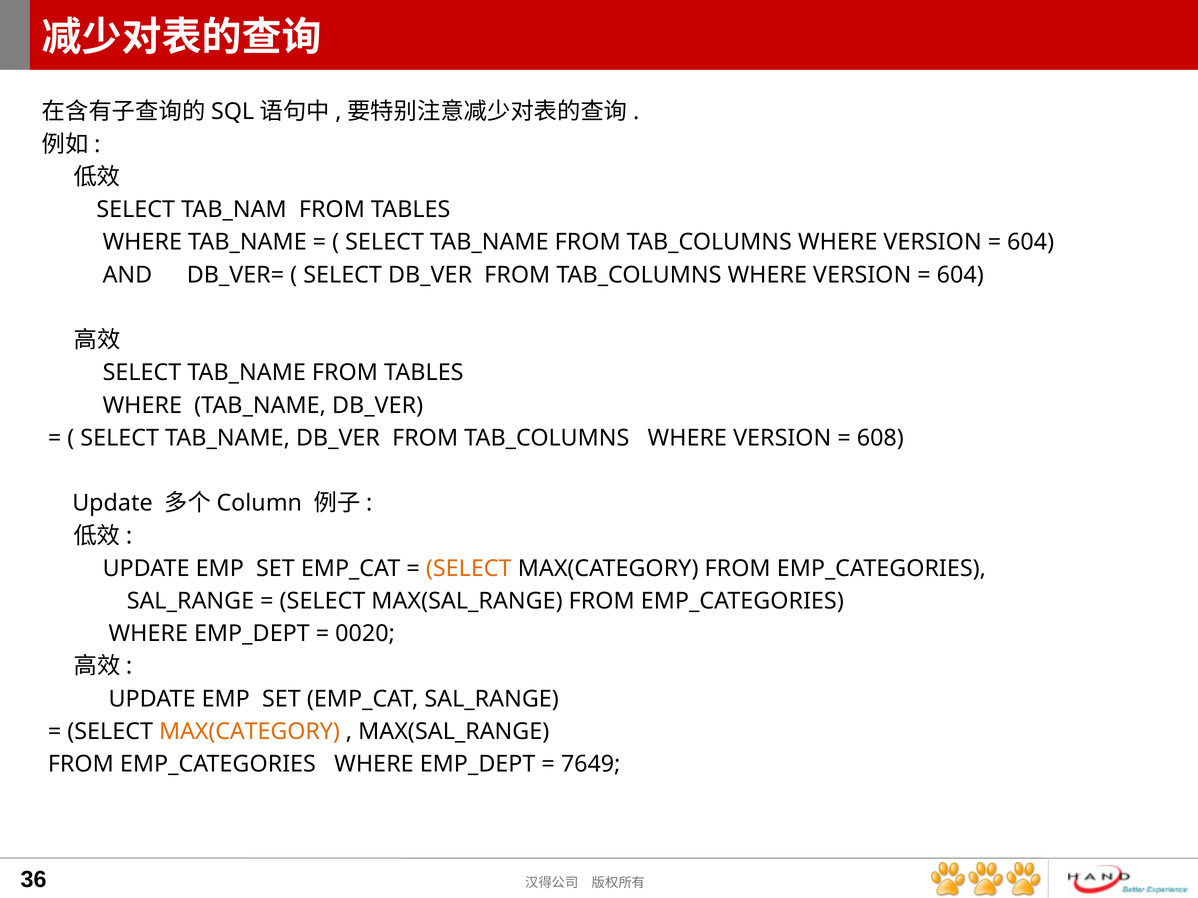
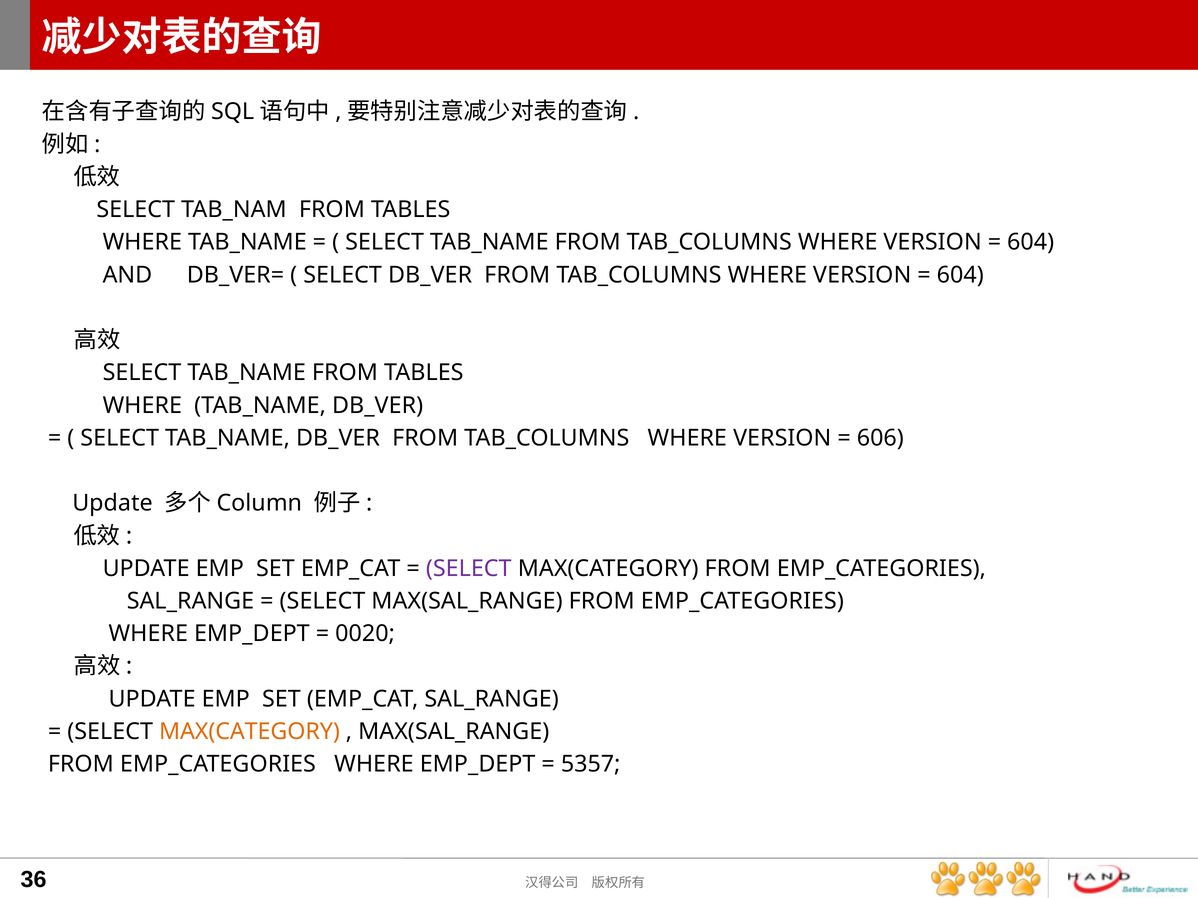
608: 608 -> 606 (880, 438)
SELECT colour: orange -> purple (469, 569)
7649: 7649 -> 5357 (591, 765)
